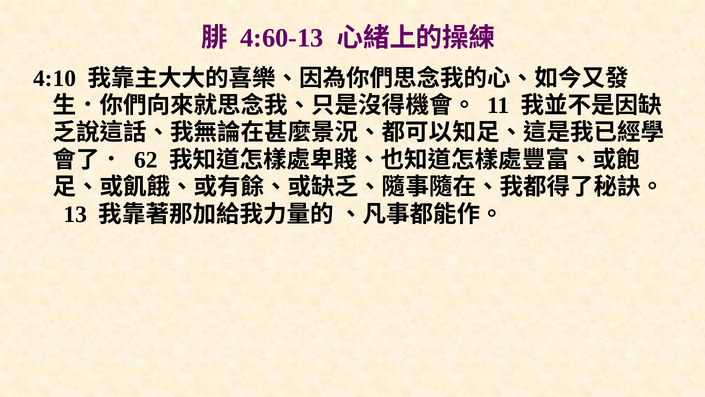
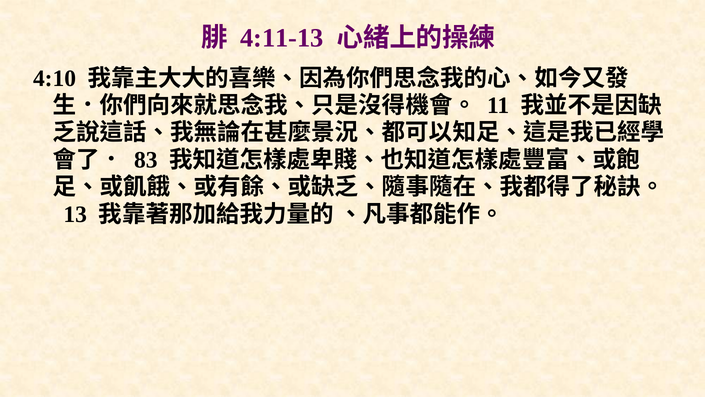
4:60-13: 4:60-13 -> 4:11-13 (282, 38)
62: 62 -> 83 (146, 160)
